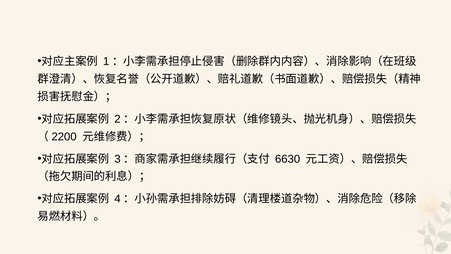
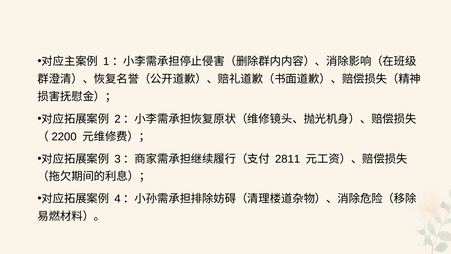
6630: 6630 -> 2811 (288, 159)
